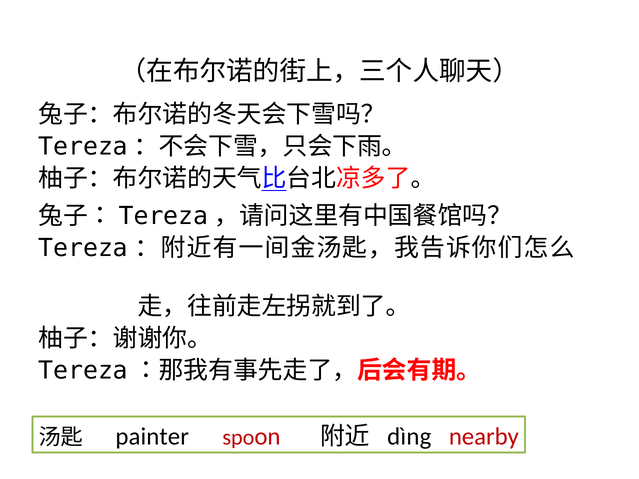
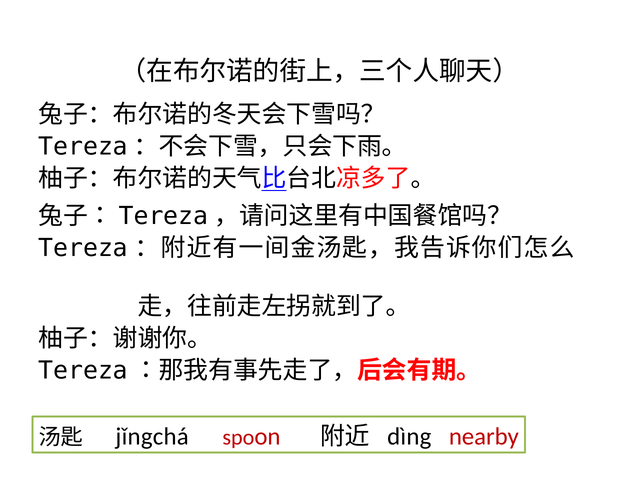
painter: painter -> jǐngchá (152, 437)
